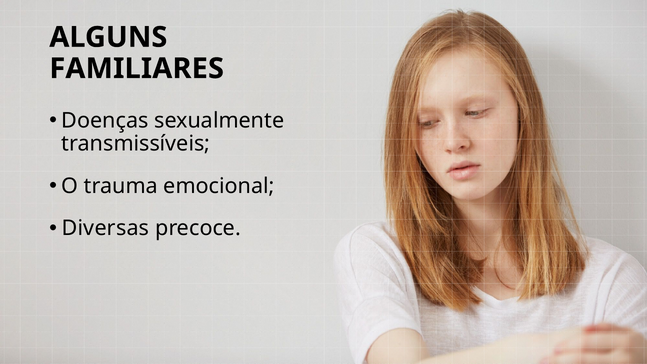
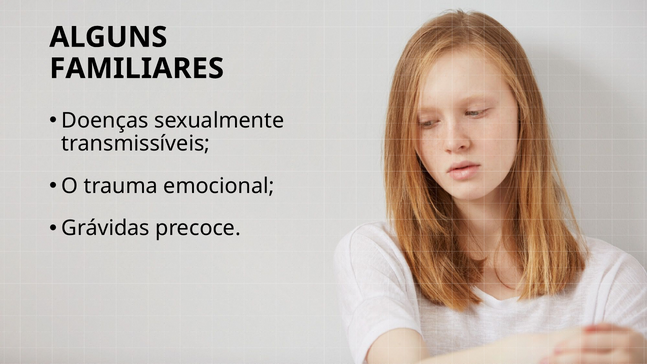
Diversas: Diversas -> Grávidas (106, 228)
